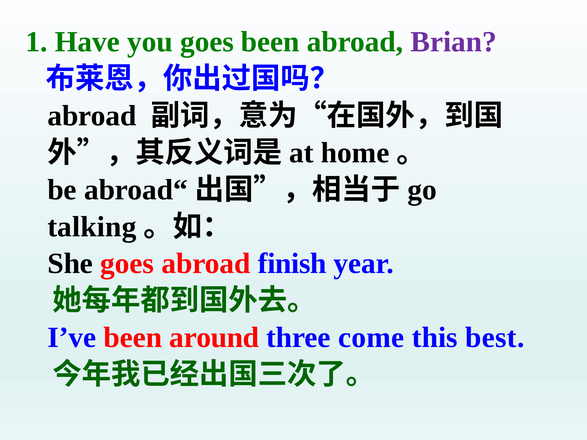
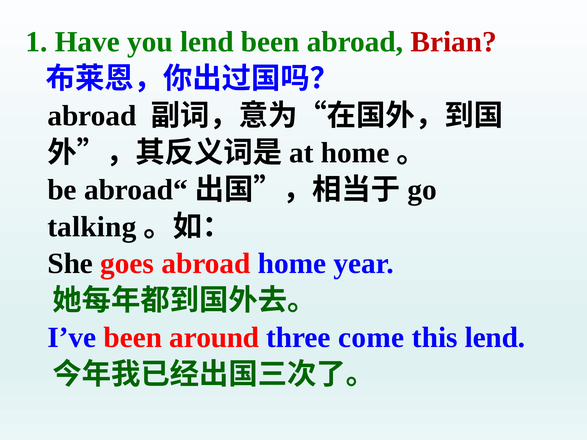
you goes: goes -> lend (207, 42)
Brian colour: purple -> red (454, 42)
abroad finish: finish -> home (292, 264)
this best: best -> lend (495, 338)
